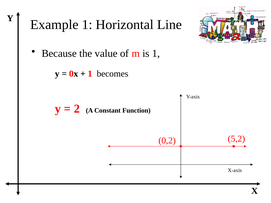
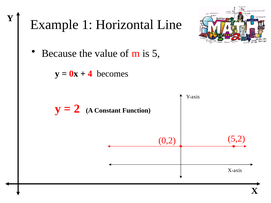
is 1: 1 -> 5 (156, 53)
1: 1 -> 4 (90, 74)
